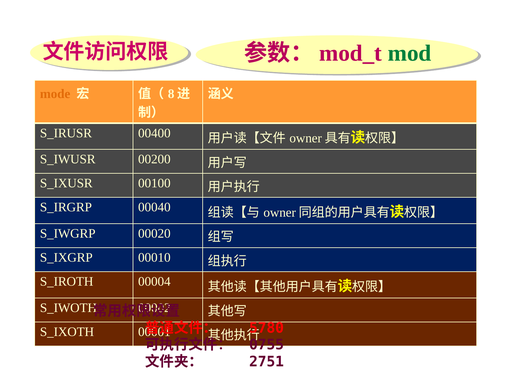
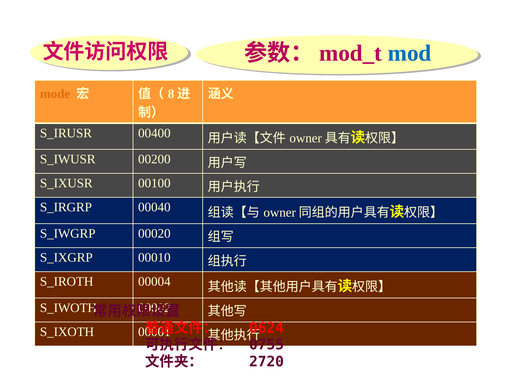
mod colour: green -> blue (410, 53)
5780: 5780 -> 0624 (267, 328)
2751: 2751 -> 2720 (267, 362)
